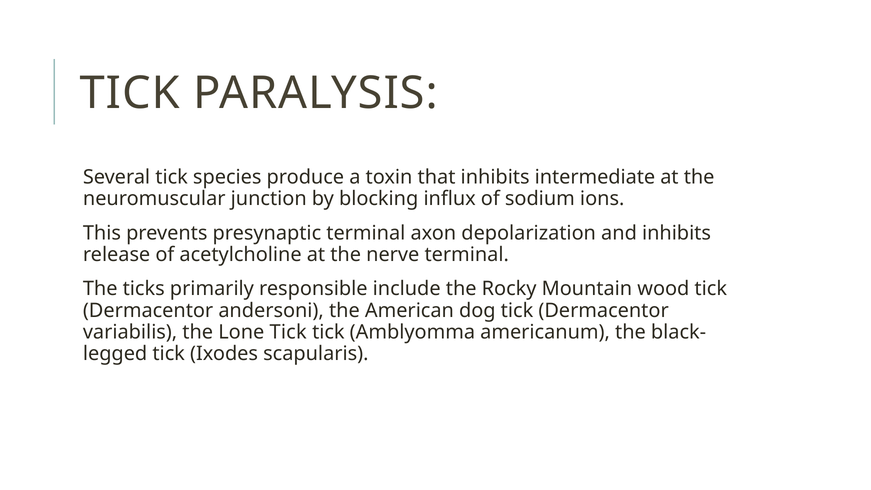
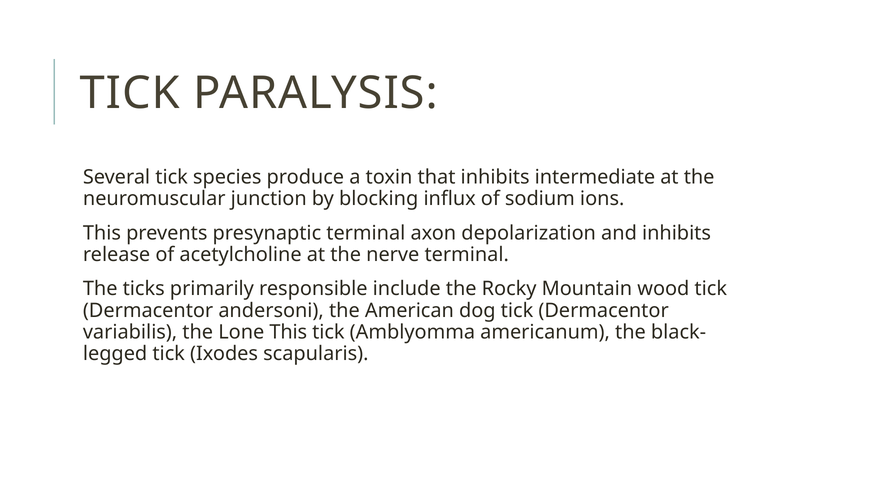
Lone Tick: Tick -> This (288, 332)
